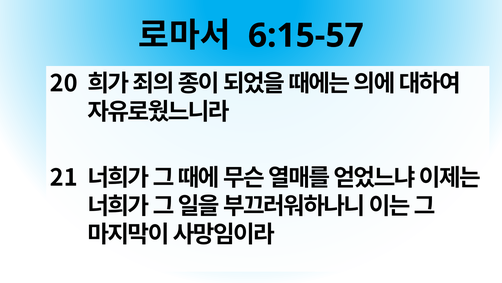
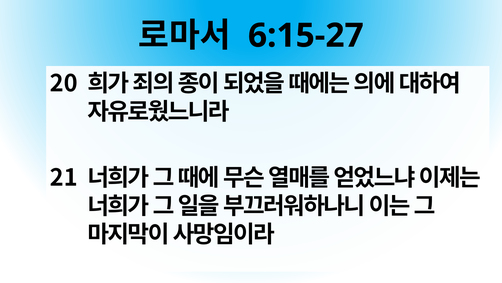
6:15-57: 6:15-57 -> 6:15-27 (306, 36)
